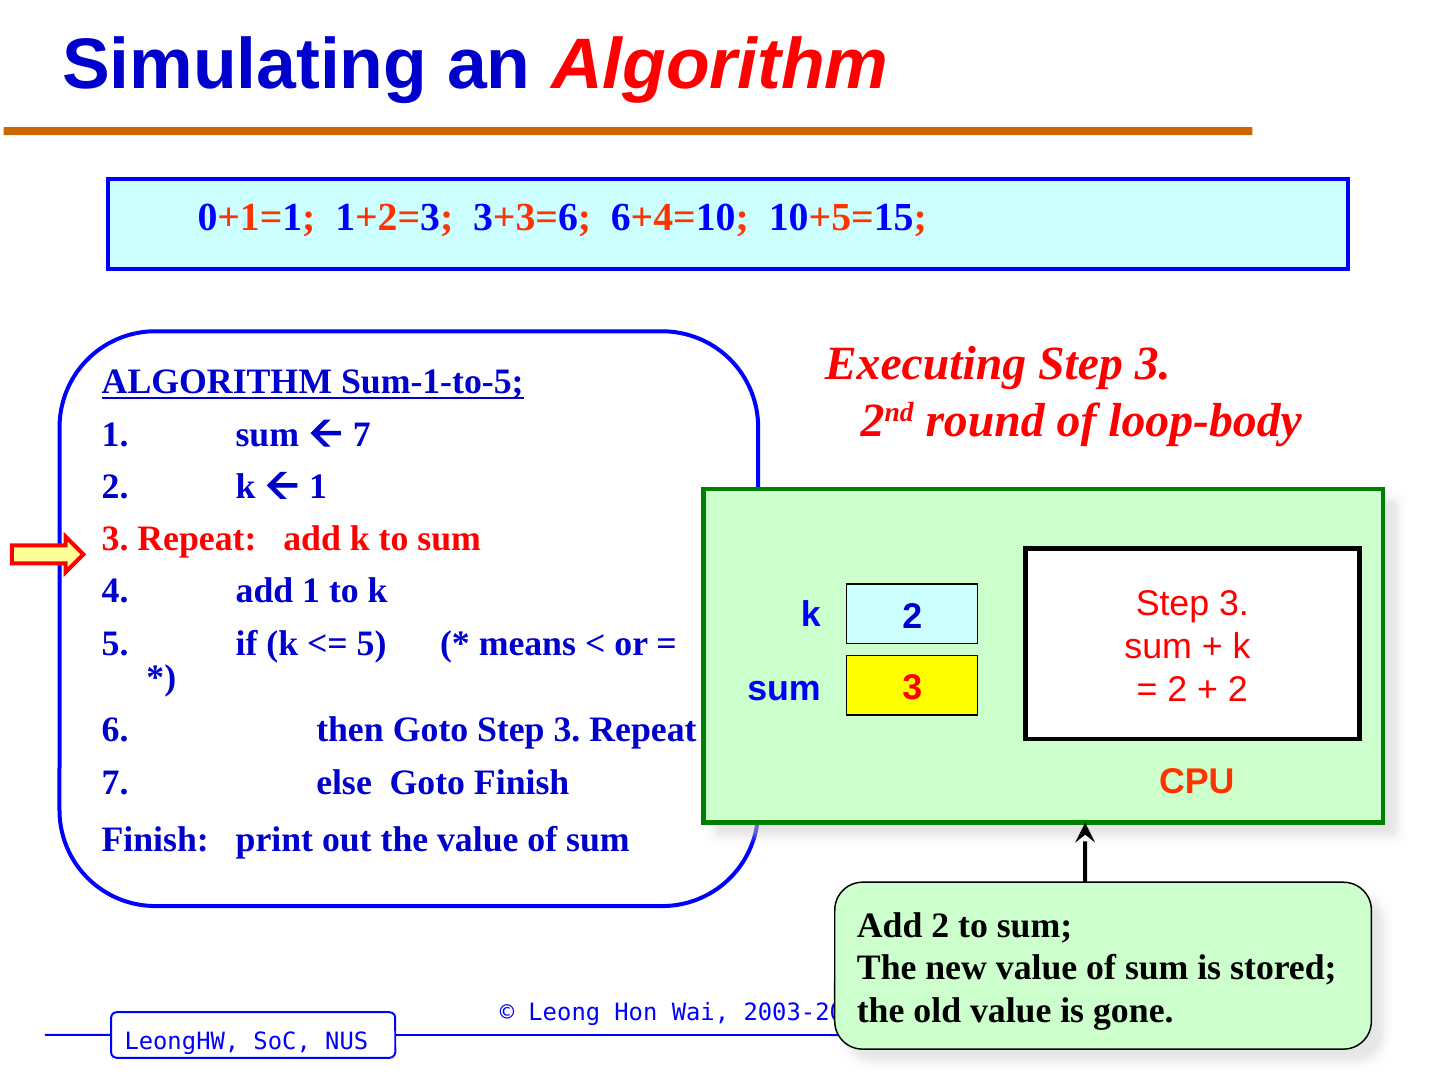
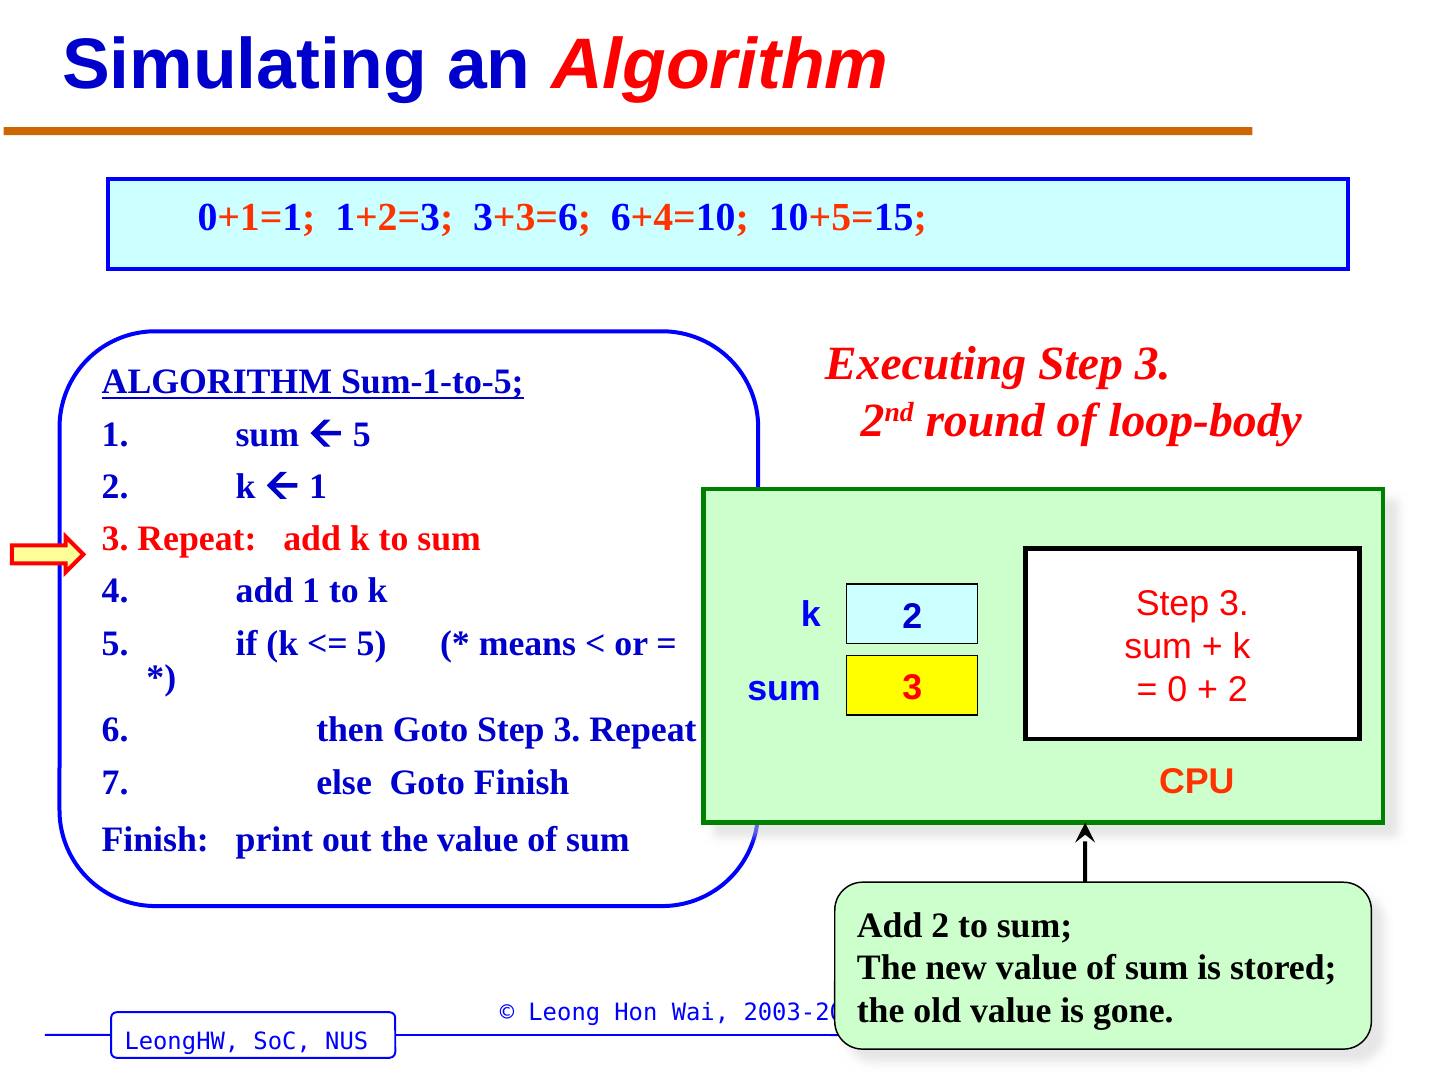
7: 7 -> 5 (362, 434)
2: 2 -> 0 (1177, 689)
